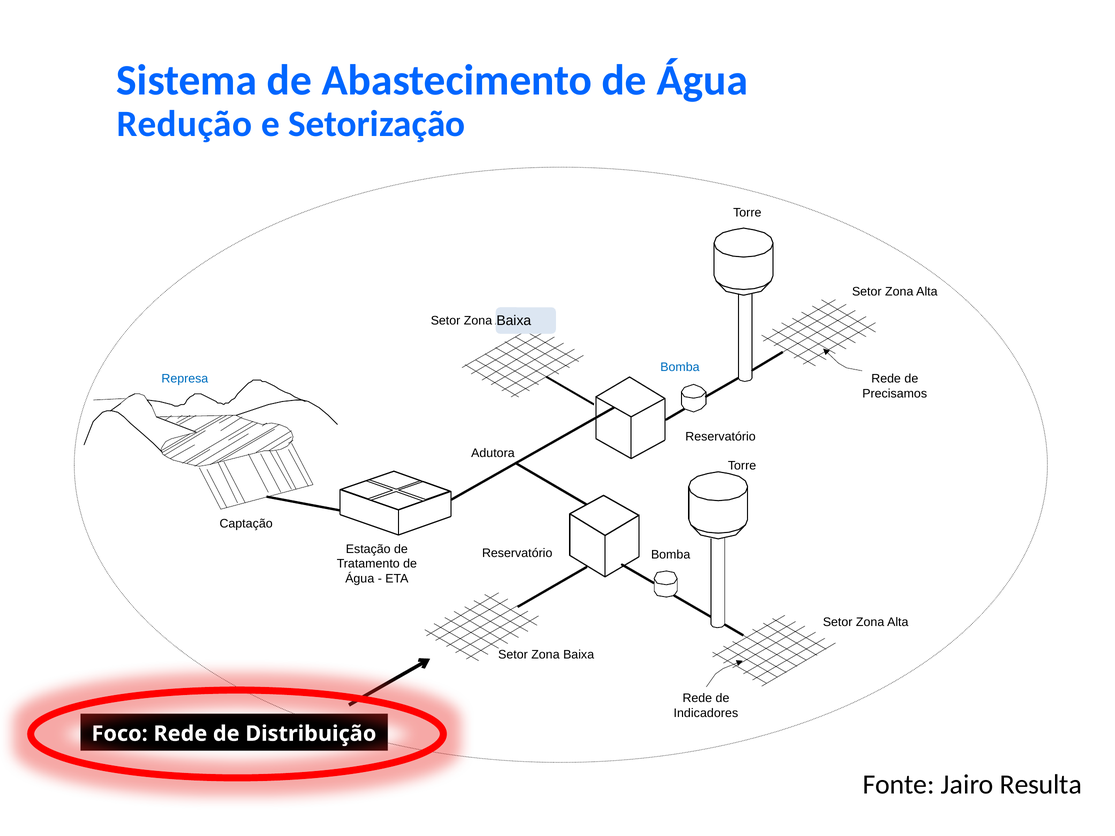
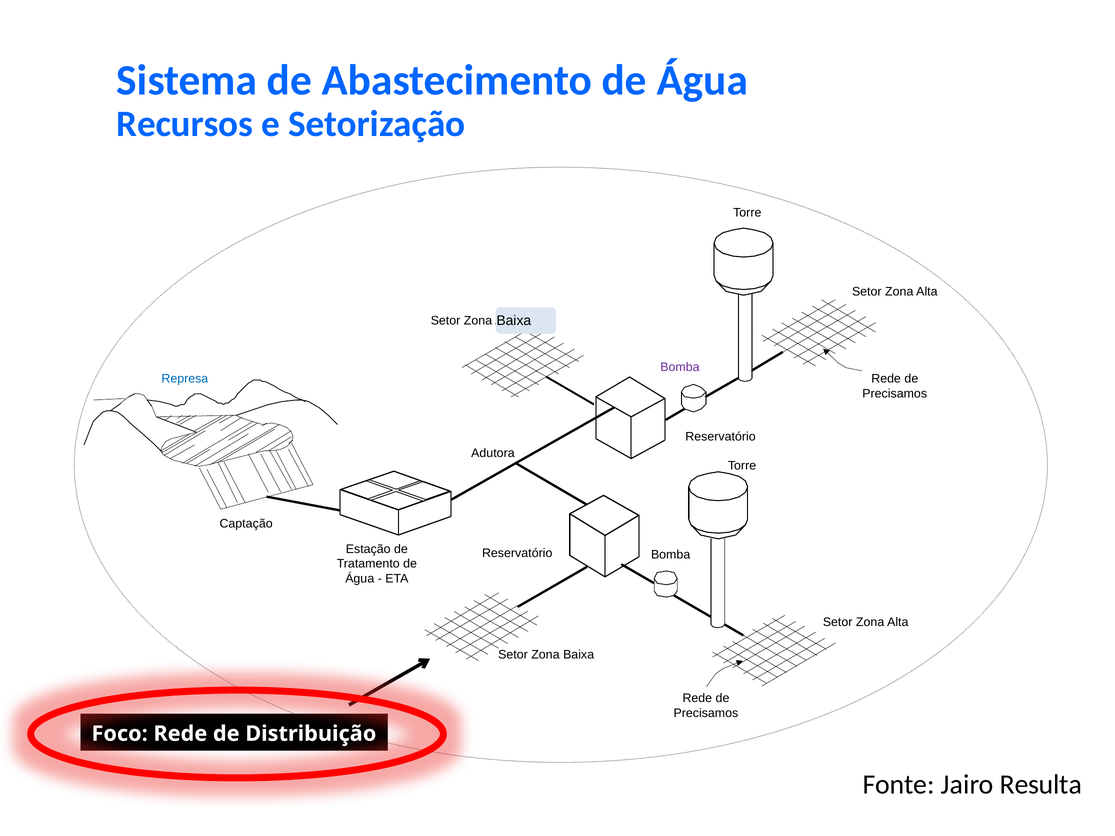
Redução: Redução -> Recursos (185, 124)
Bomba colour: blue -> purple (680, 367)
Indicadores: Indicadores -> Precisamos (706, 713)
